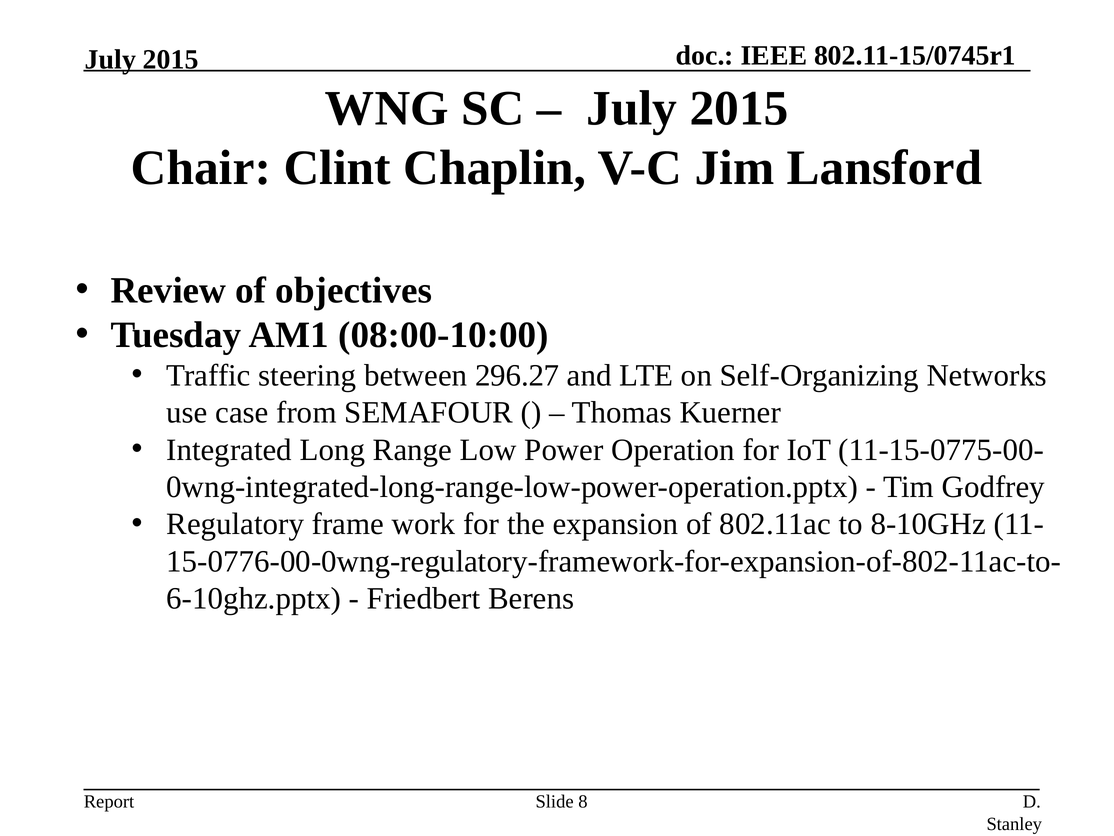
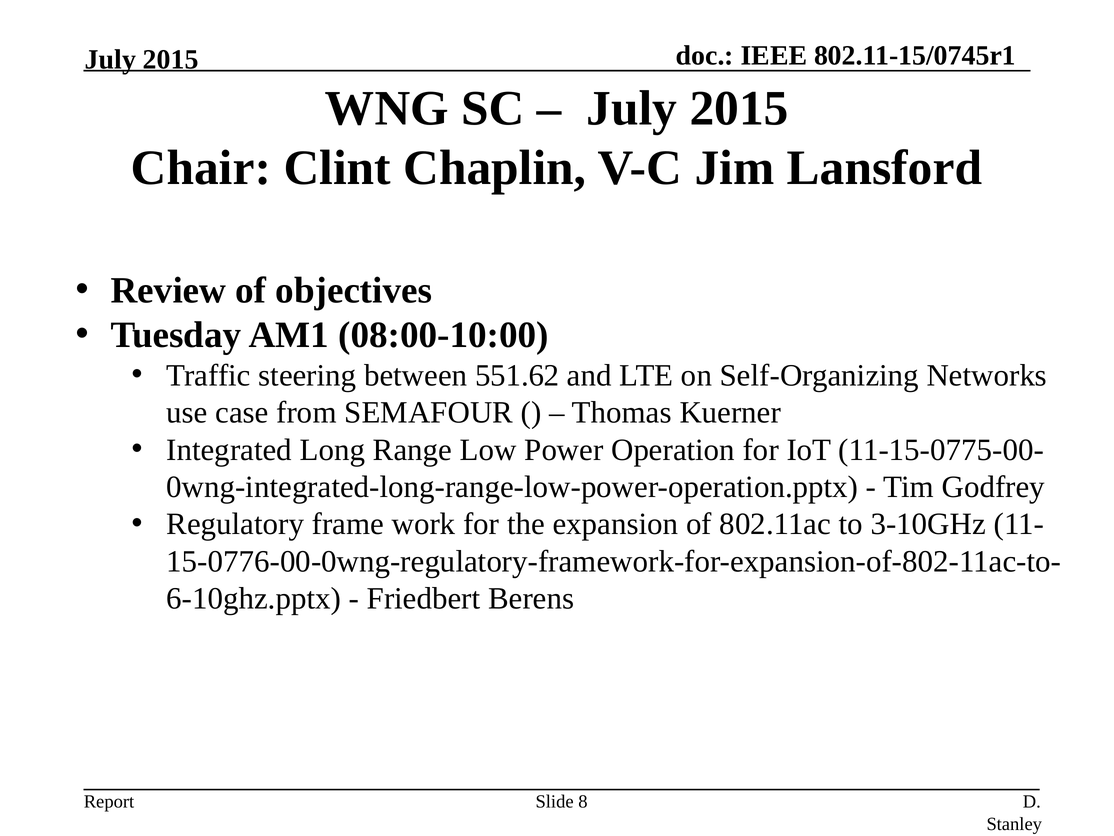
296.27: 296.27 -> 551.62 (517, 375)
8-10GHz: 8-10GHz -> 3-10GHz (928, 524)
